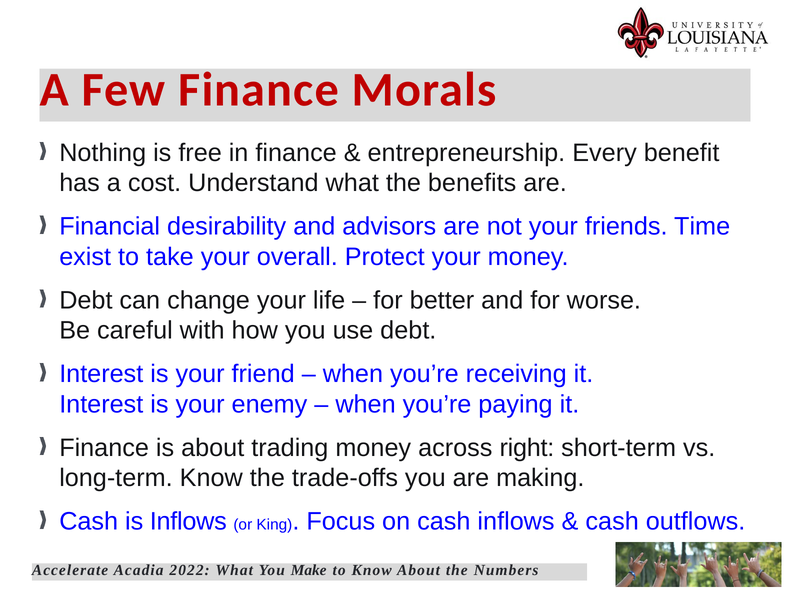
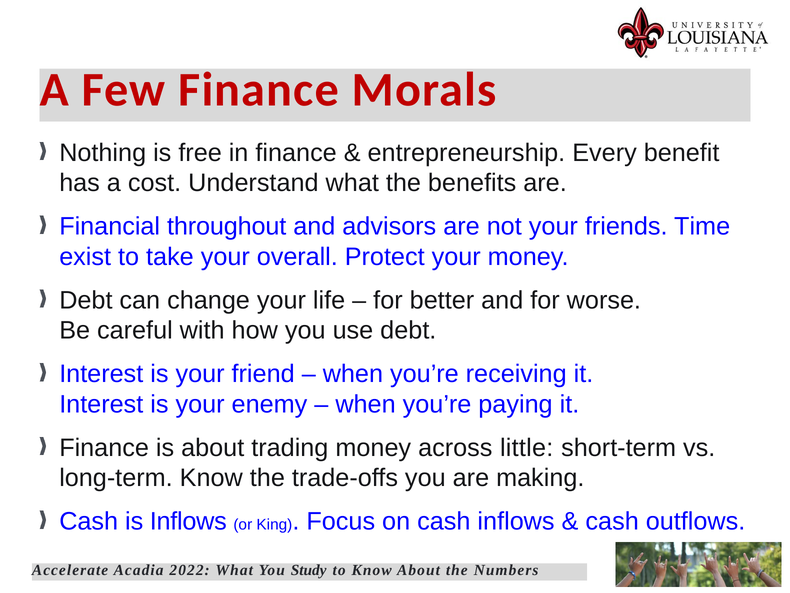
desirability: desirability -> throughout (227, 226)
right: right -> little (527, 447)
Make: Make -> Study (309, 570)
